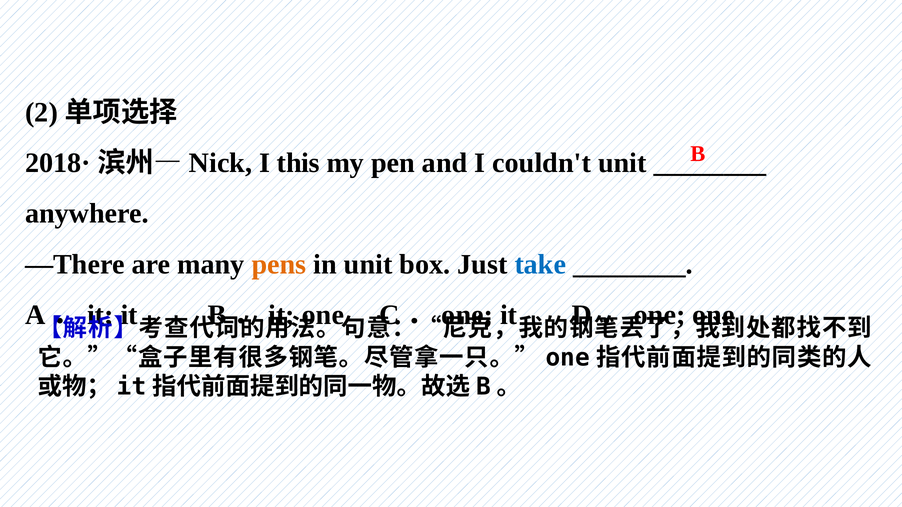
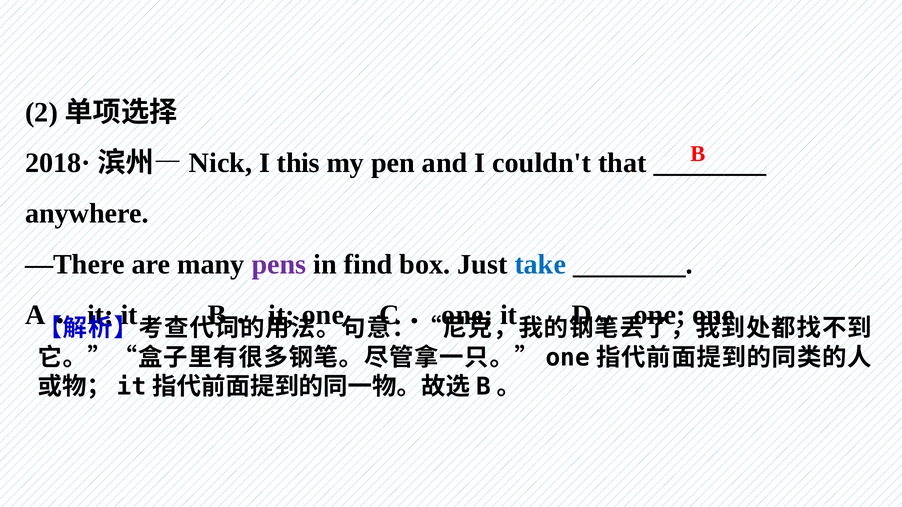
couldn't unit: unit -> that (622, 163)
pens colour: orange -> purple (279, 265)
in unit: unit -> find (368, 265)
